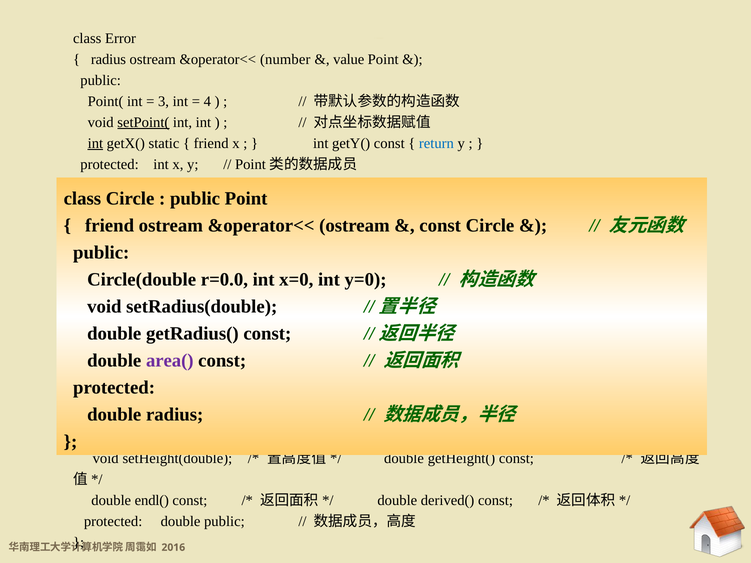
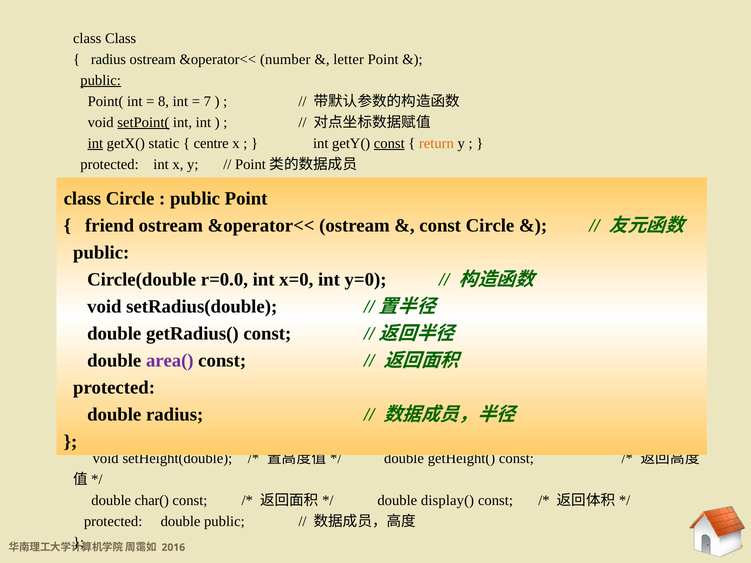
class Error: Error -> Class (121, 38)
value: value -> letter (349, 59)
public underline: none -> present (101, 80)
3: 3 -> 8 (164, 101)
4: 4 -> 7 (207, 101)
friend: friend -> centre (211, 143)
const underline: none -> present (389, 143)
return colour: blue -> orange (436, 143)
endl(: endl( -> char( (152, 501)
derived(: derived( -> display( (447, 501)
